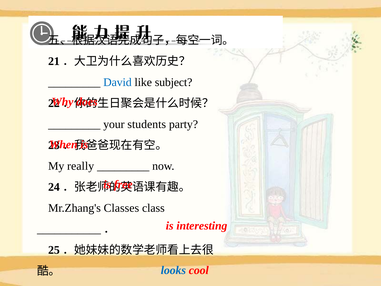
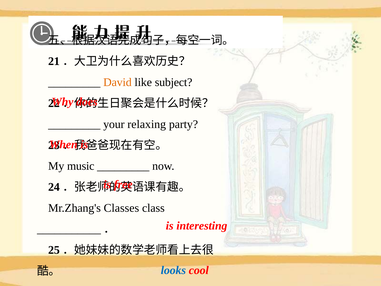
David colour: blue -> orange (117, 82)
students: students -> relaxing (147, 124)
really: really -> music (81, 166)
